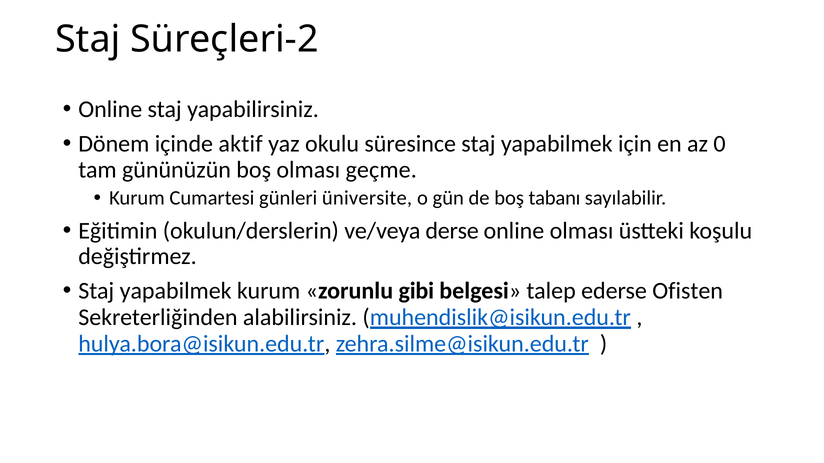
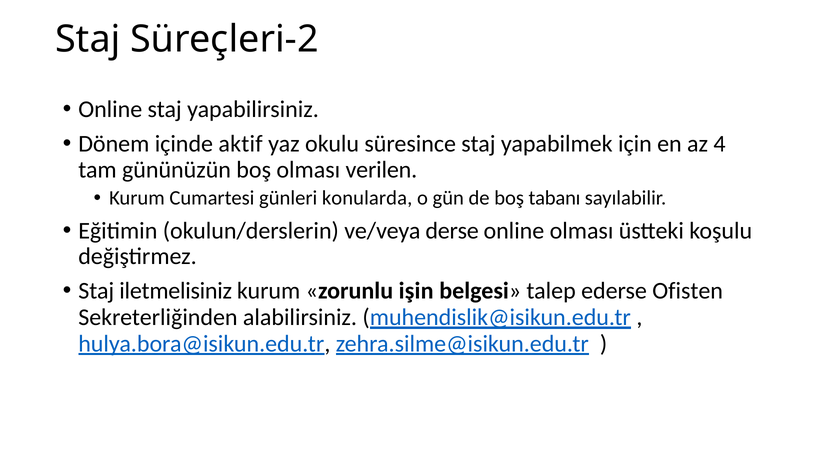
0: 0 -> 4 (720, 144)
geçme: geçme -> verilen (381, 170)
üniversite: üniversite -> konularda (367, 198)
yapabilmek: yapabilmek -> iletmelisiniz (176, 291)
gibi: gibi -> işin (416, 291)
